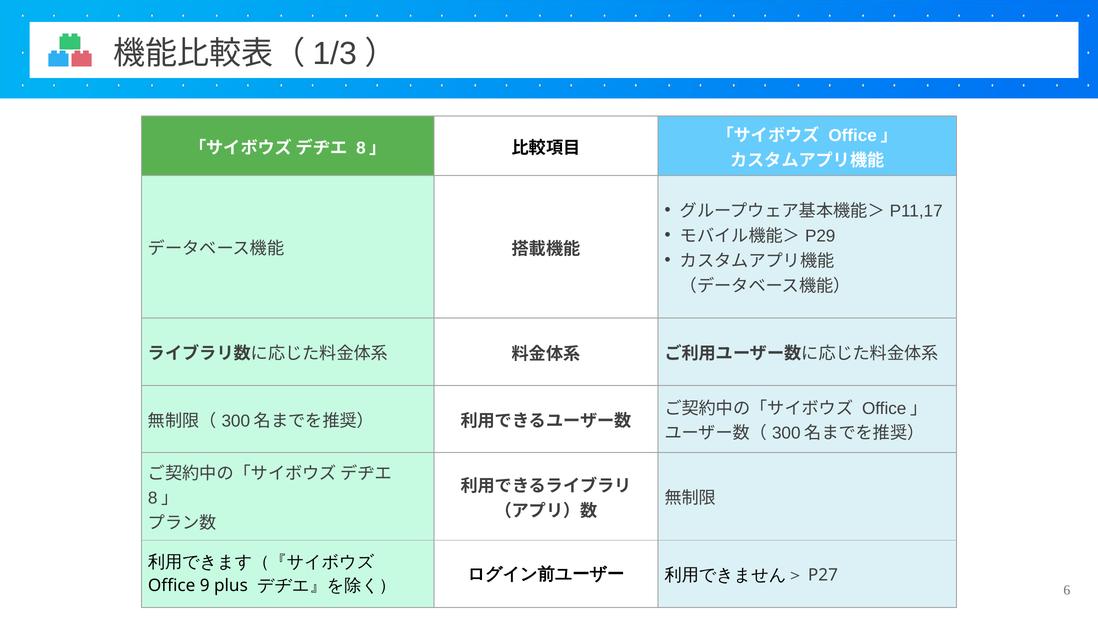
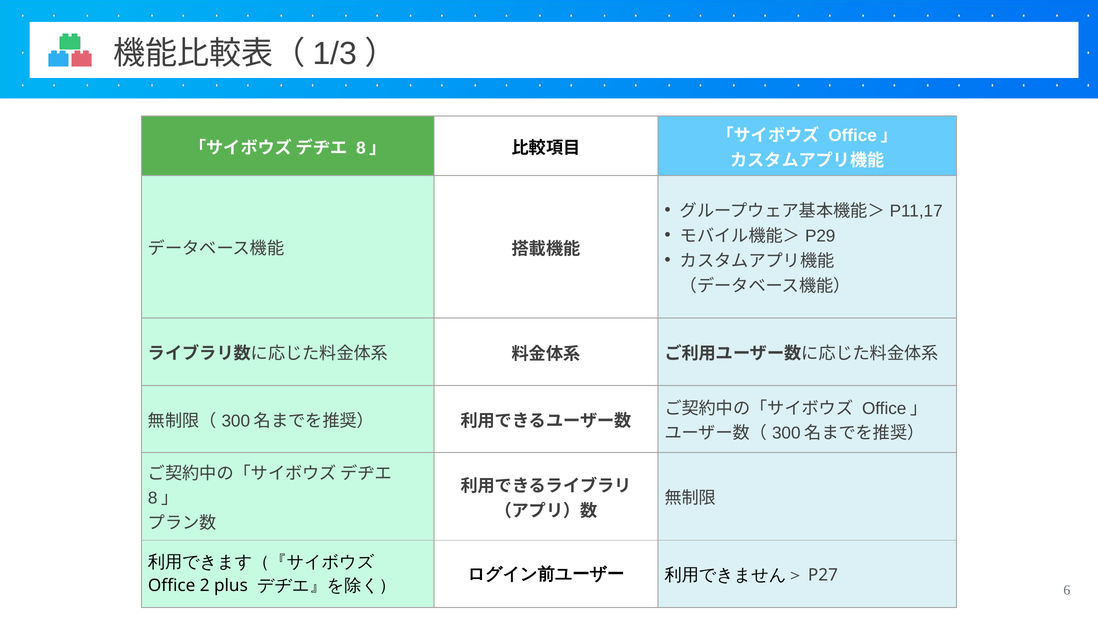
9: 9 -> 2 (205, 585)
